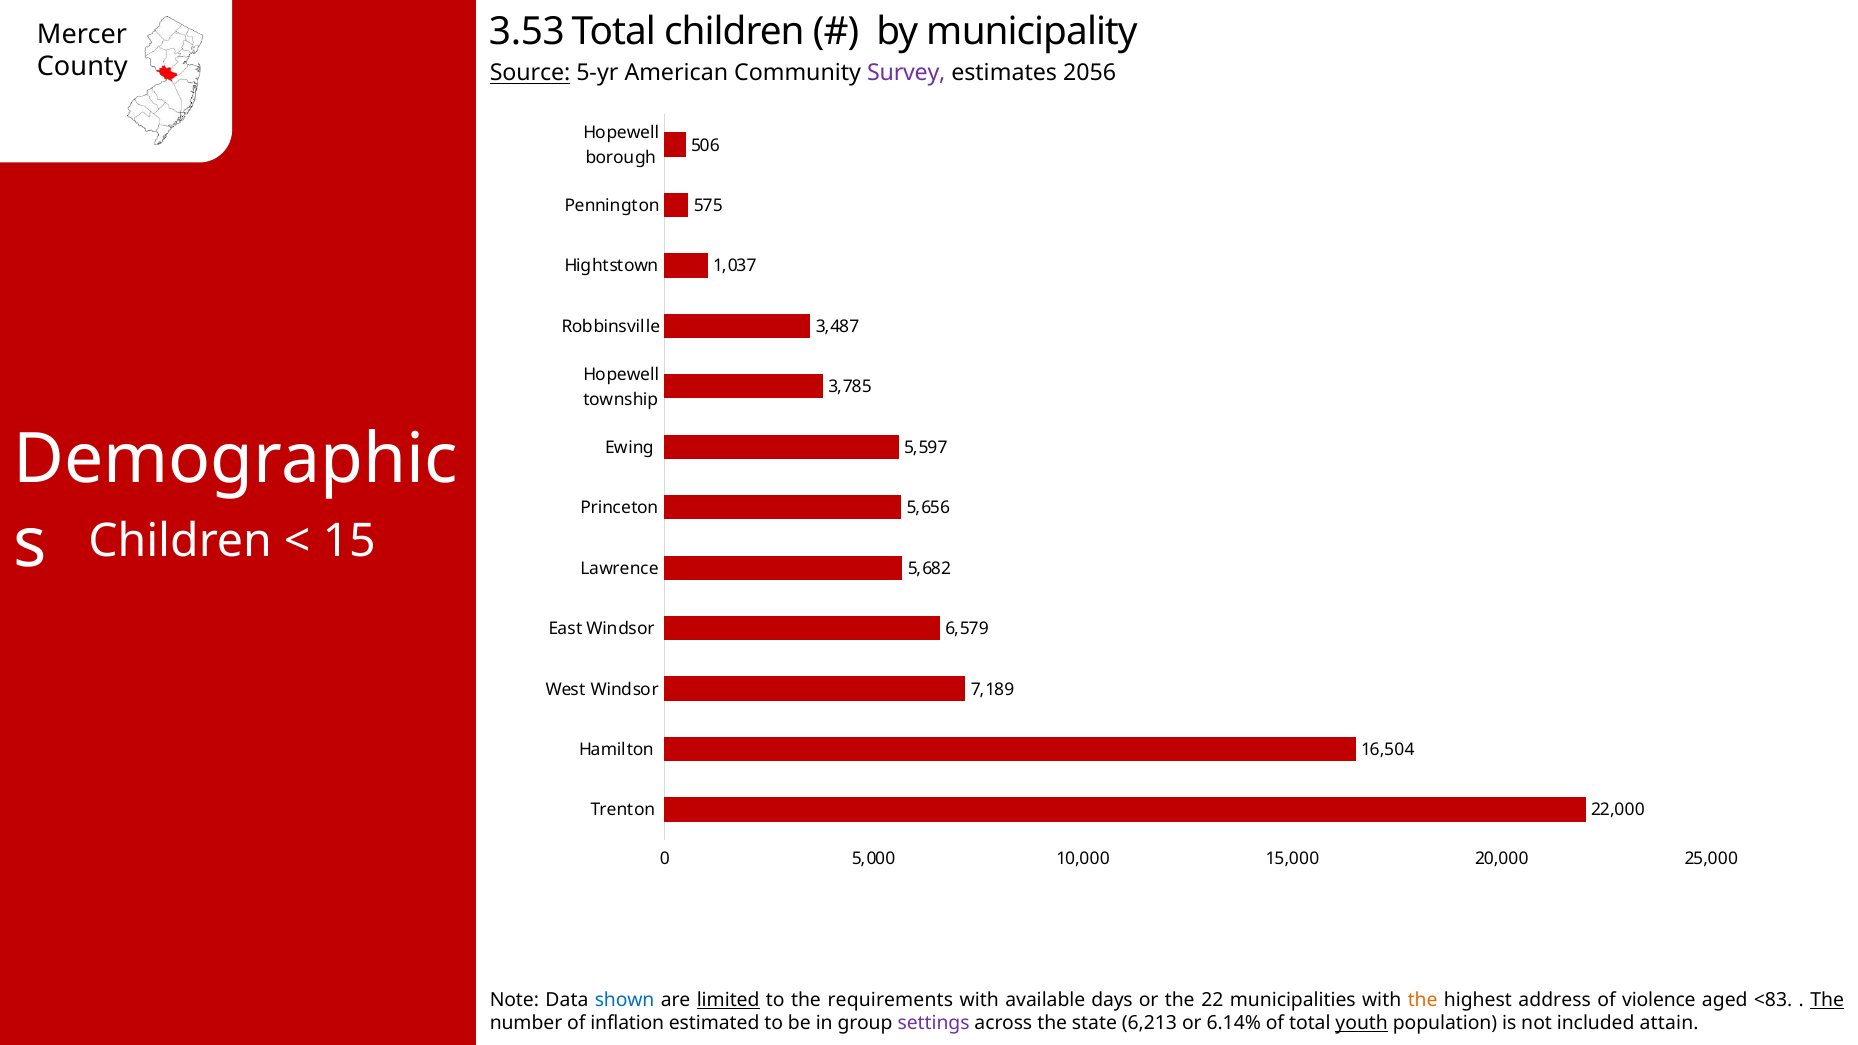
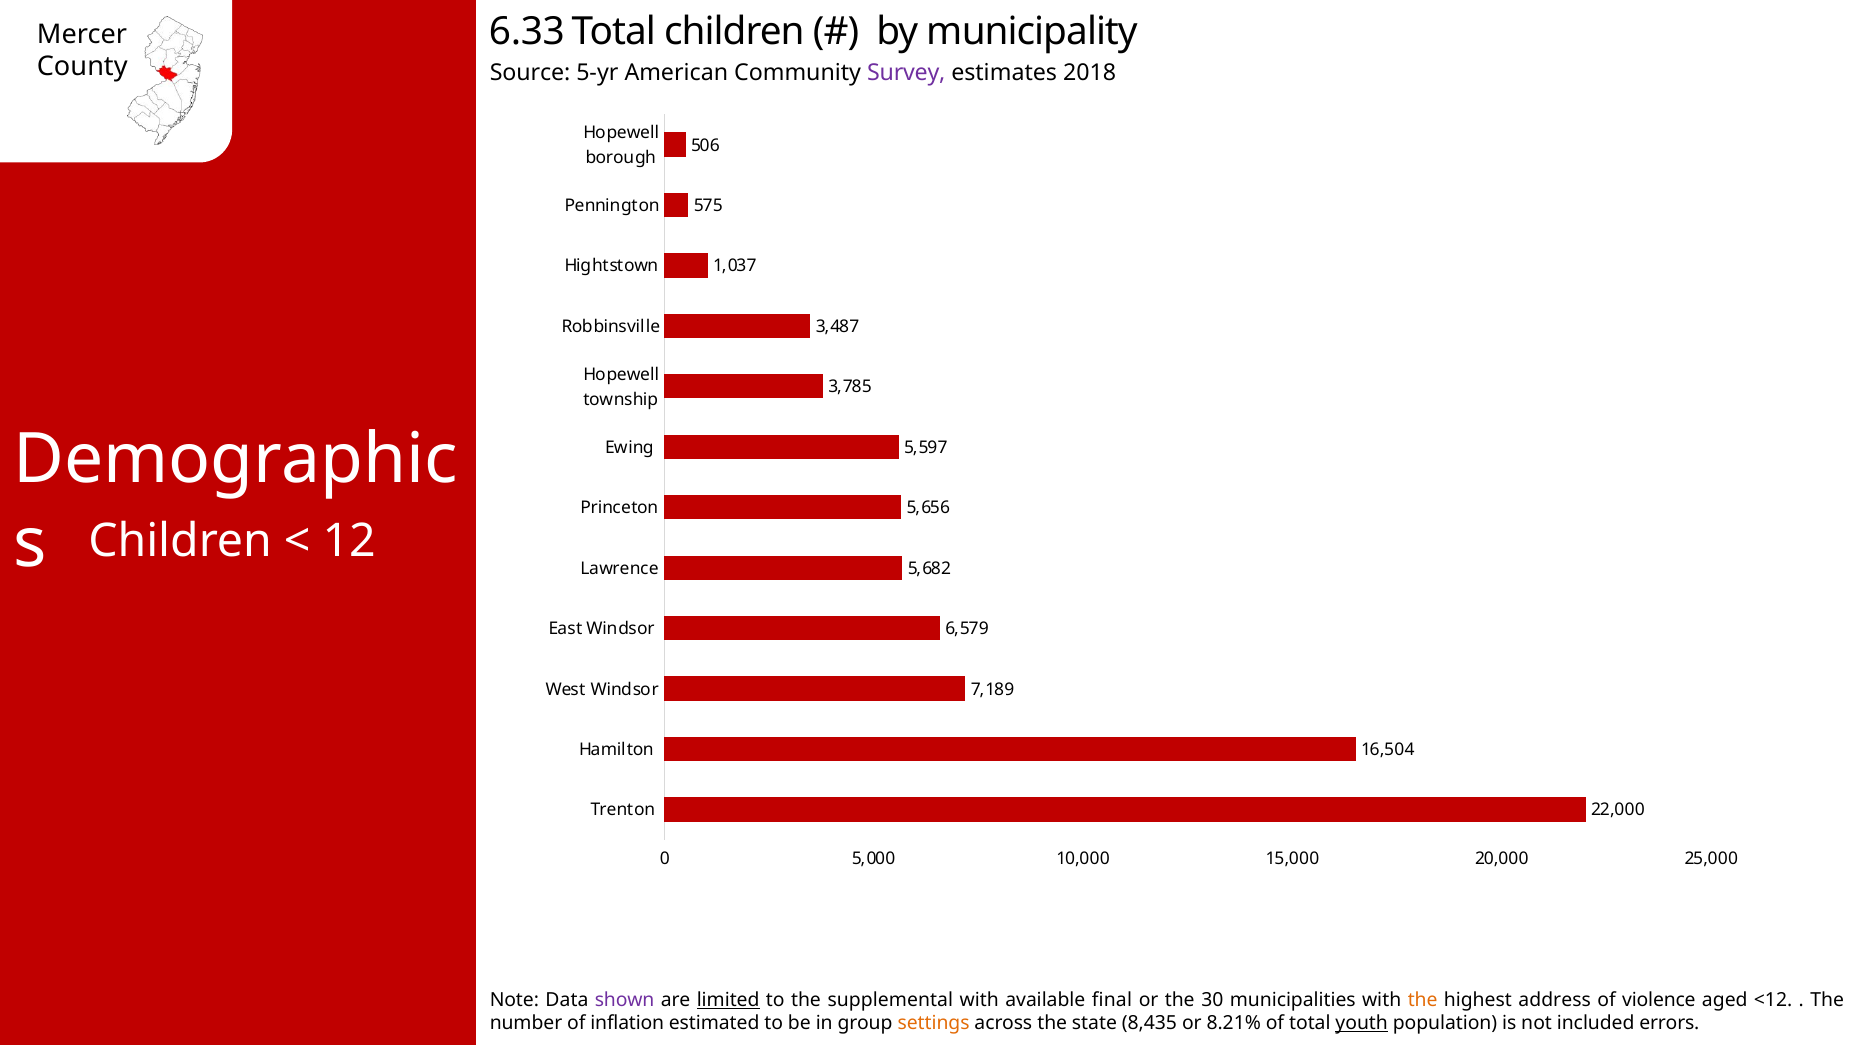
3.53: 3.53 -> 6.33 (527, 32)
Source underline: present -> none (530, 73)
2056: 2056 -> 2018 (1090, 73)
15: 15 -> 12 (349, 542)
shown colour: blue -> purple (625, 1000)
requirements: requirements -> supplemental (890, 1000)
days: days -> final (1112, 1000)
22: 22 -> 30 (1212, 1000)
<83: <83 -> <12 (1773, 1000)
The underline: present -> none (1827, 1000)
settings colour: purple -> orange (934, 1023)
6,213: 6,213 -> 8,435 (1149, 1023)
6.14%: 6.14% -> 8.21% (1234, 1023)
attain: attain -> errors (1669, 1023)
